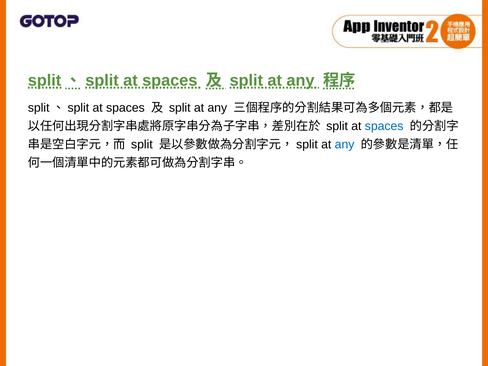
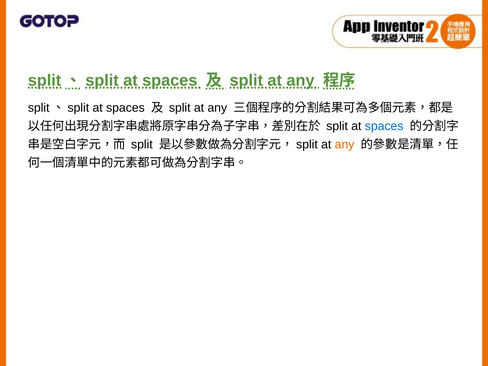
any colour: blue -> orange (345, 144)
